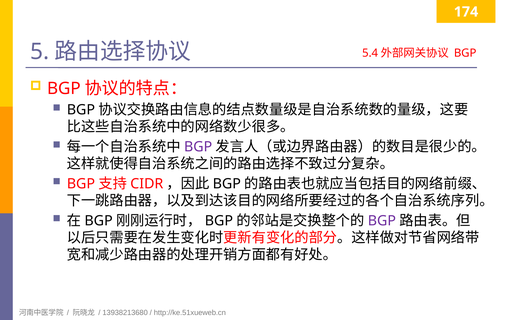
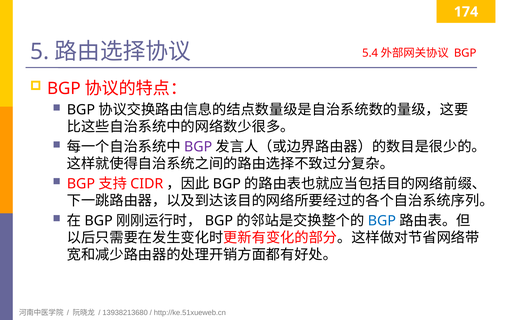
BGP colour: purple -> blue (382, 220)
